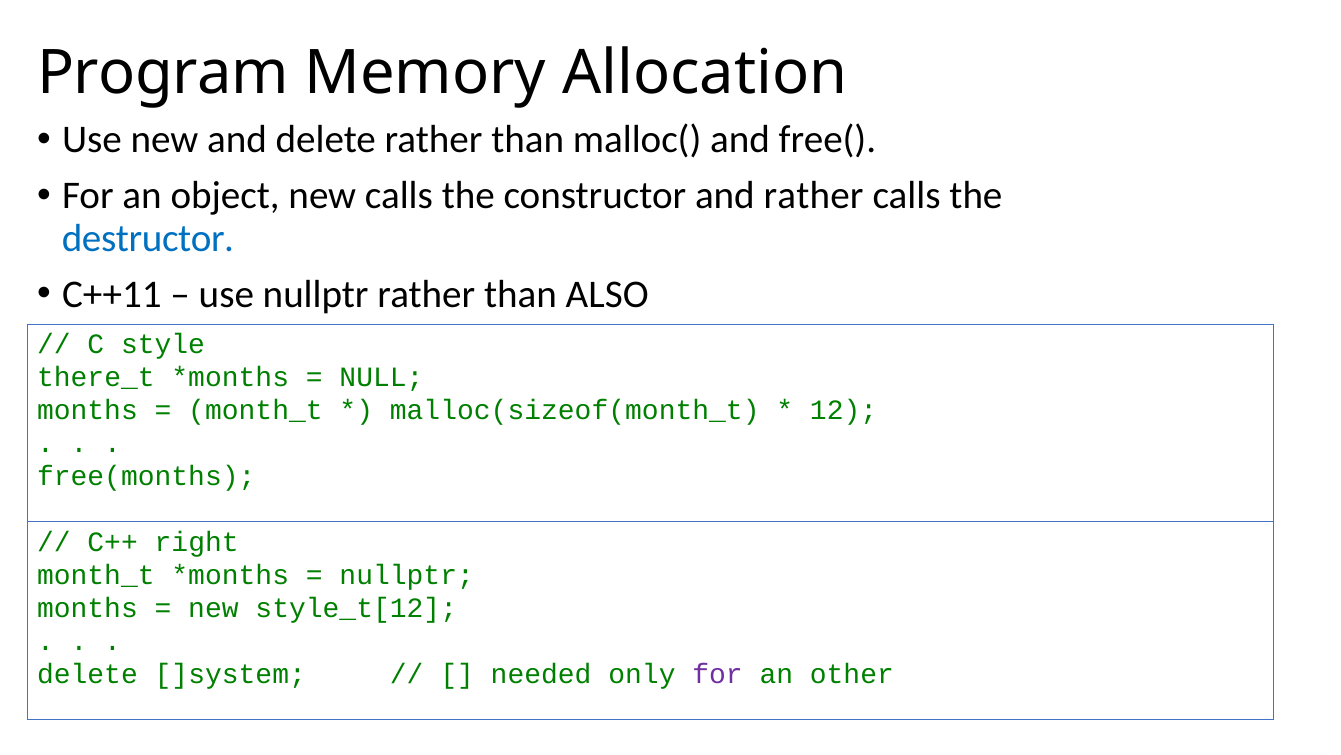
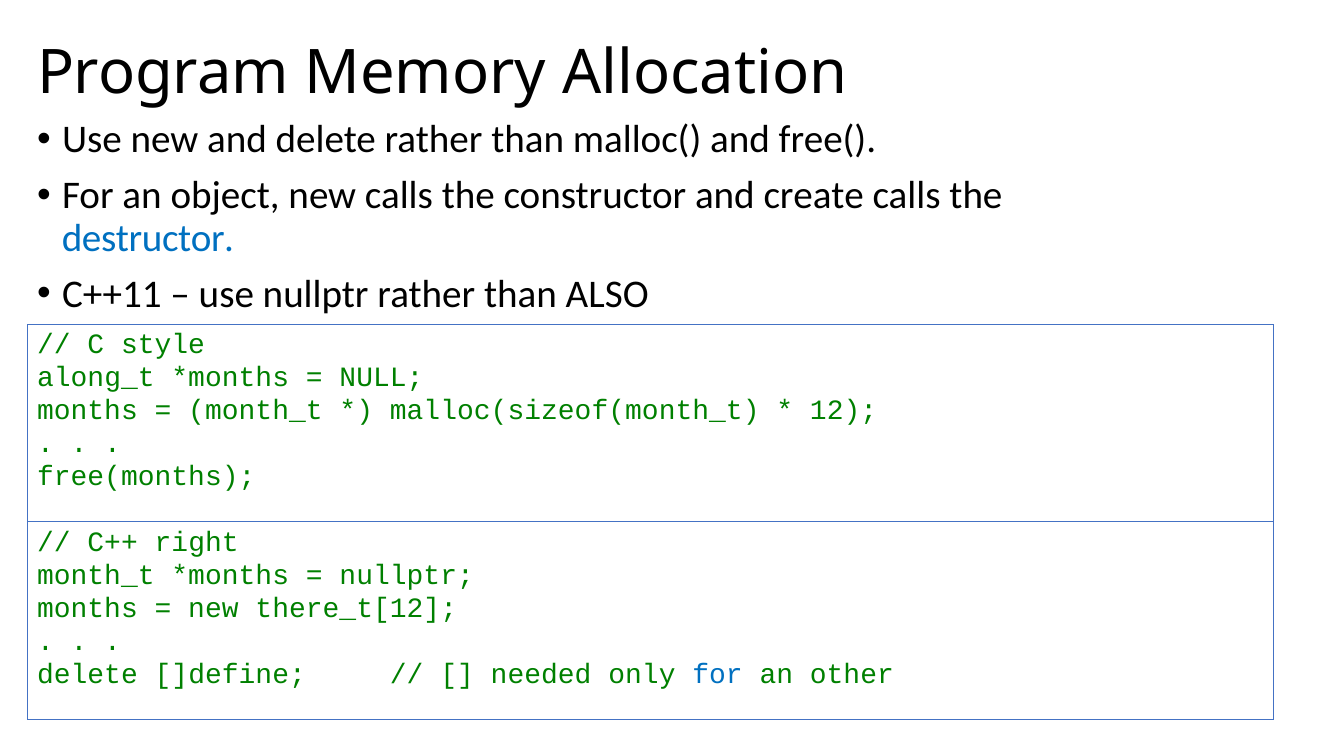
and rather: rather -> create (814, 196)
there_t: there_t -> along_t (96, 377)
style_t[12: style_t[12 -> there_t[12 (356, 607)
]system: ]system -> ]define (230, 673)
for colour: purple -> blue (717, 673)
